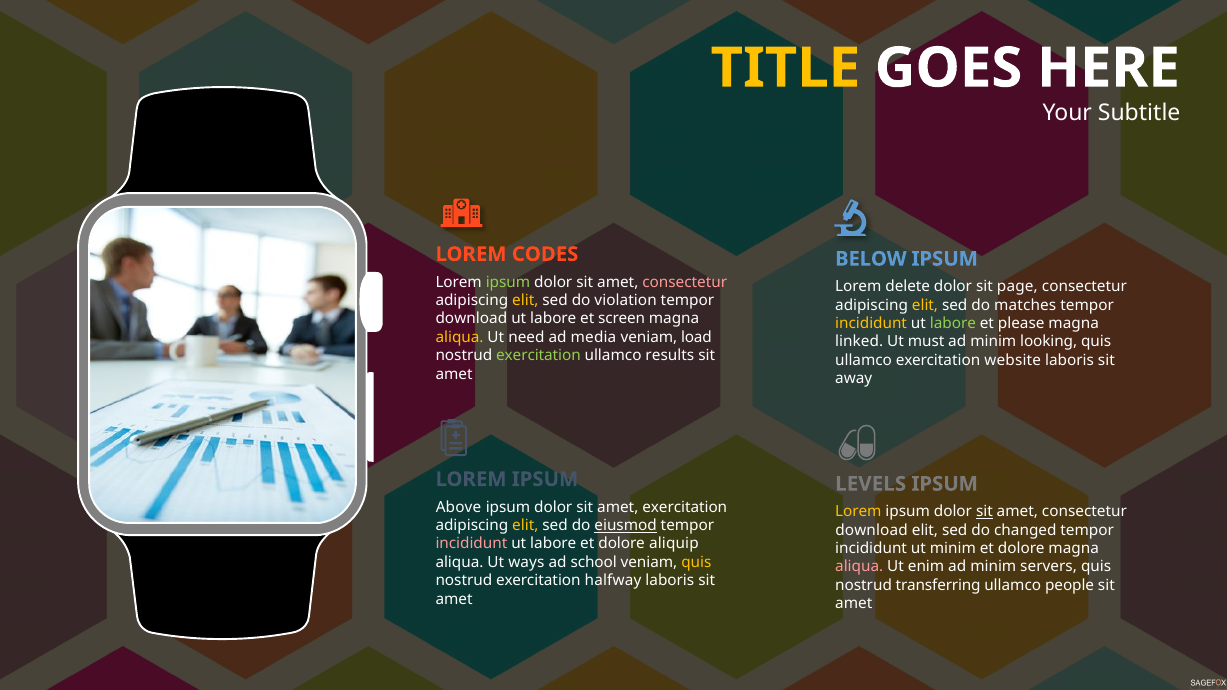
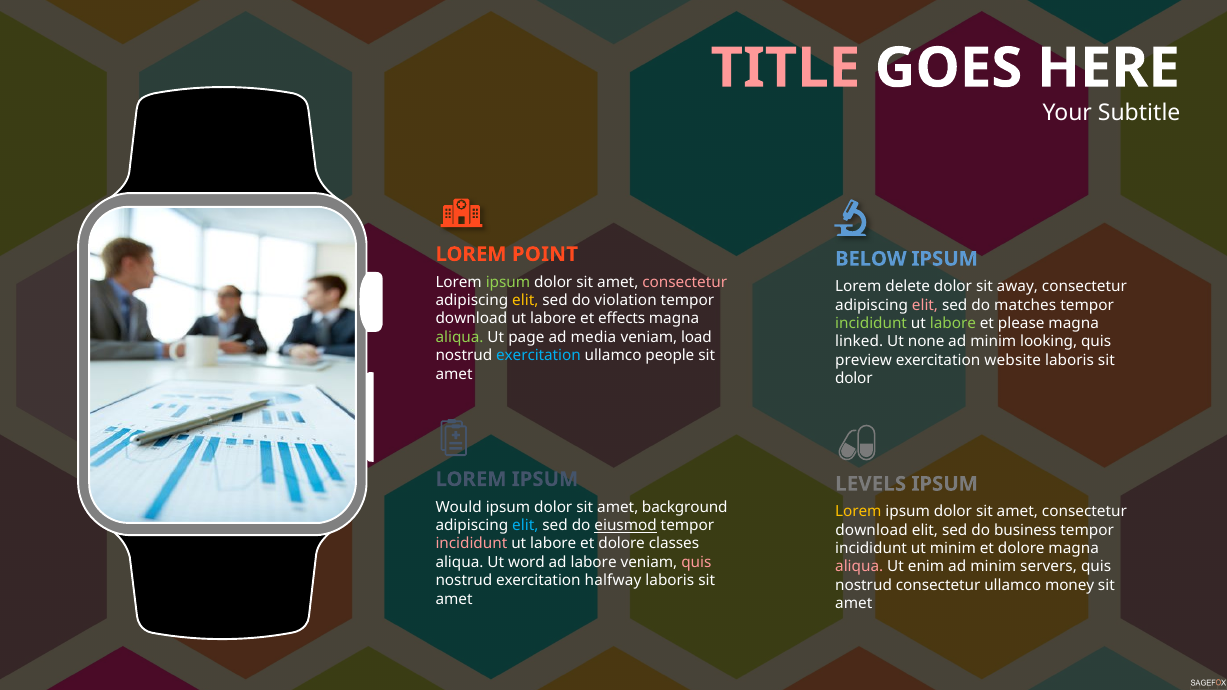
TITLE colour: yellow -> pink (785, 68)
CODES: CODES -> POINT (545, 254)
page: page -> away (1017, 287)
elit colour: yellow -> pink (925, 305)
screen: screen -> effects (622, 319)
incididunt colour: yellow -> light green (871, 324)
aliqua colour: yellow -> light green (460, 337)
need: need -> page (526, 337)
must: must -> none (926, 342)
exercitation colour: light green -> light blue (538, 356)
results: results -> people (670, 356)
ullamco: ullamco -> preview (864, 360)
away: away -> dolor (854, 379)
Above: Above -> Would (459, 507)
amet exercitation: exercitation -> background (685, 507)
sit underline: present -> none (984, 512)
elit colour: yellow -> light blue (525, 526)
changed: changed -> business (1025, 530)
aliquip: aliquip -> classes (674, 544)
ways: ways -> word (527, 562)
ad school: school -> labore (594, 562)
quis colour: yellow -> pink (696, 562)
nostrud transferring: transferring -> consectetur (938, 585)
people: people -> money (1070, 585)
